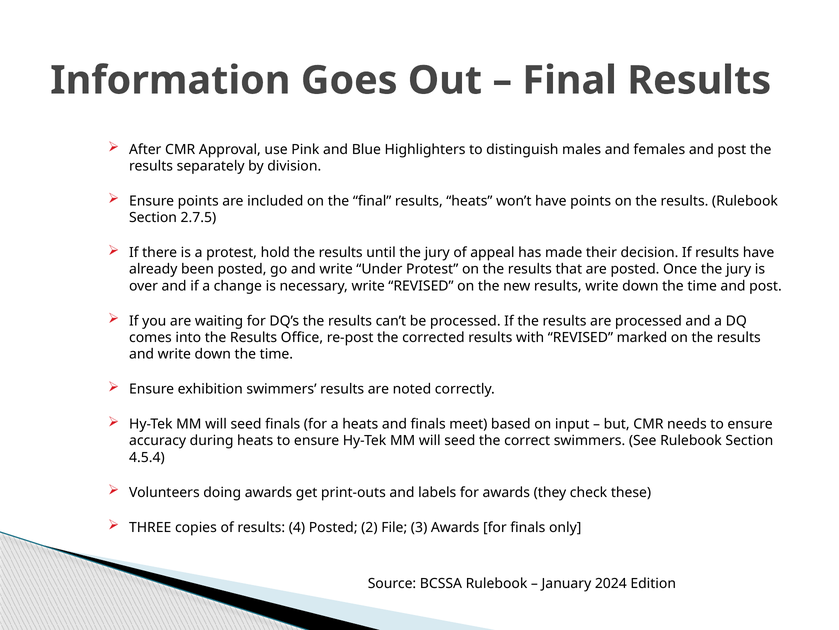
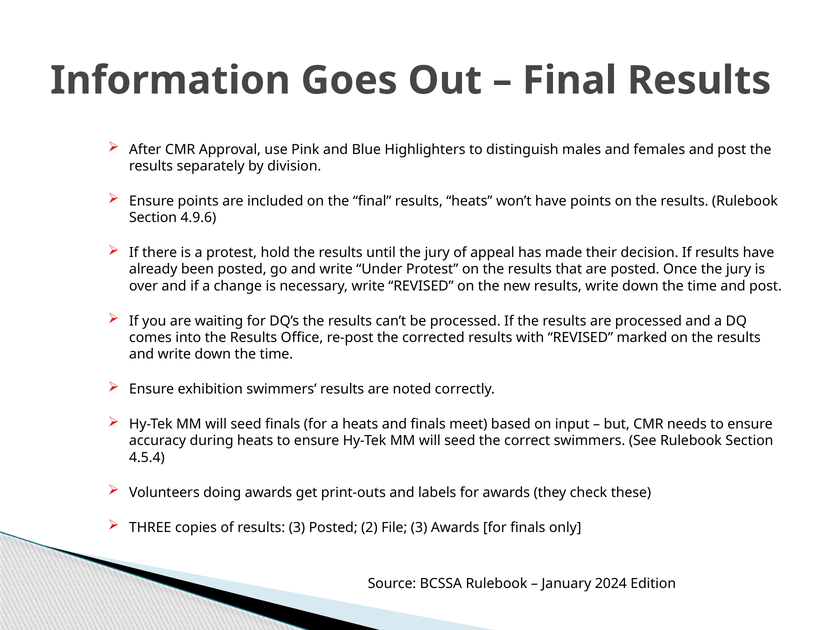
2.7.5: 2.7.5 -> 4.9.6 (198, 217)
results 4: 4 -> 3 (297, 527)
